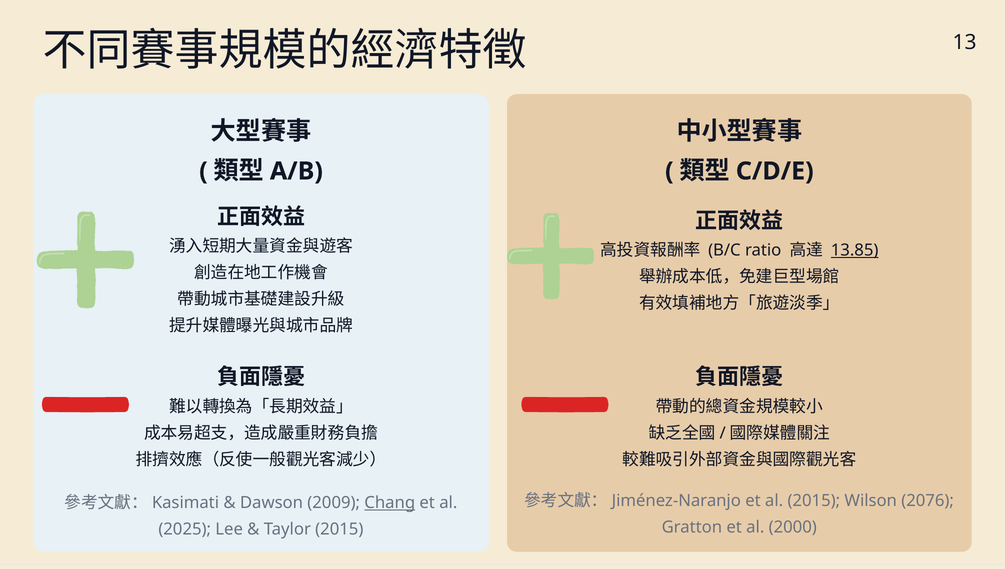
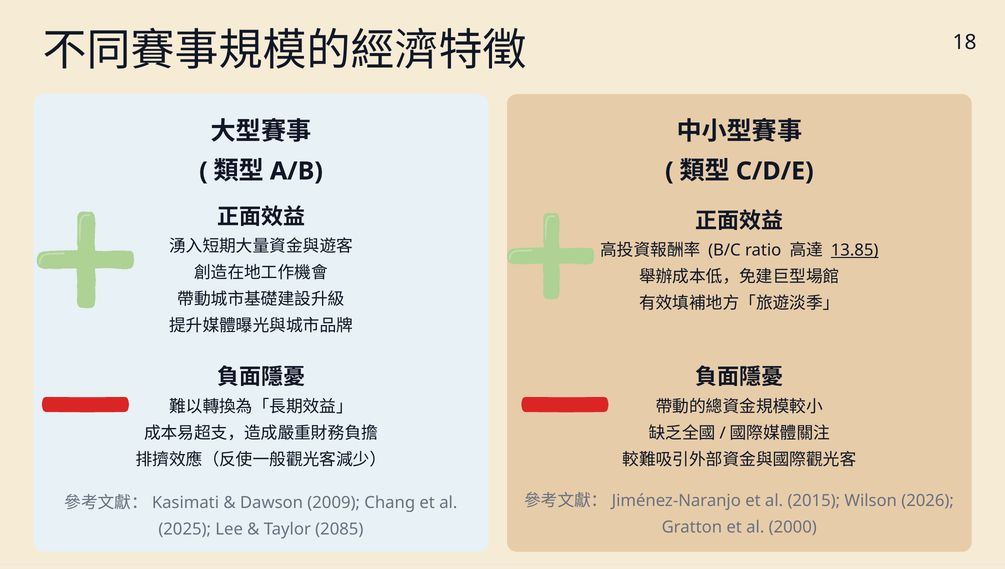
13: 13 -> 18 (965, 43)
2076: 2076 -> 2026 (928, 501)
Chang underline: present -> none (390, 503)
Taylor 2015: 2015 -> 2085 (339, 530)
